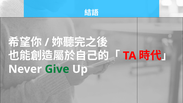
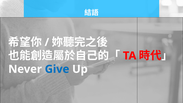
Give colour: green -> blue (57, 69)
